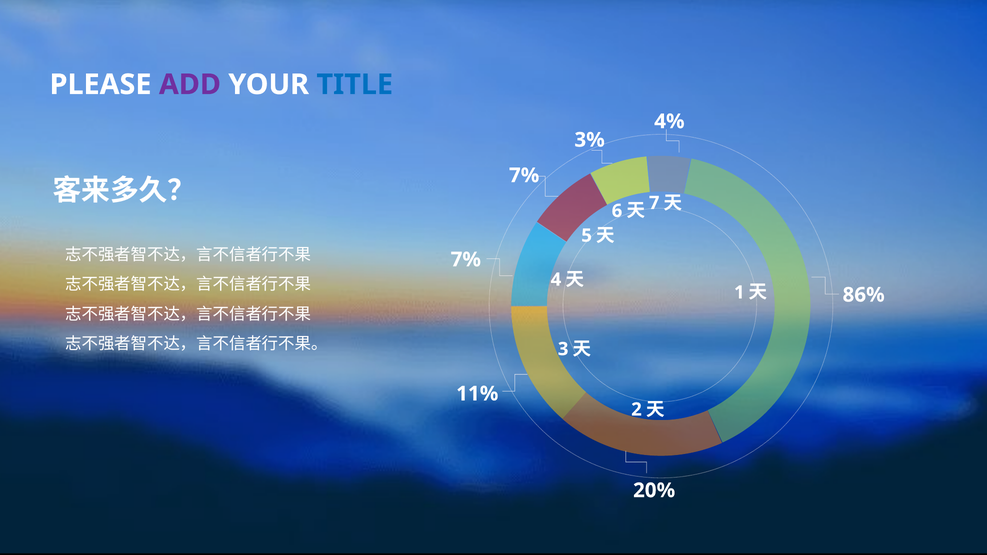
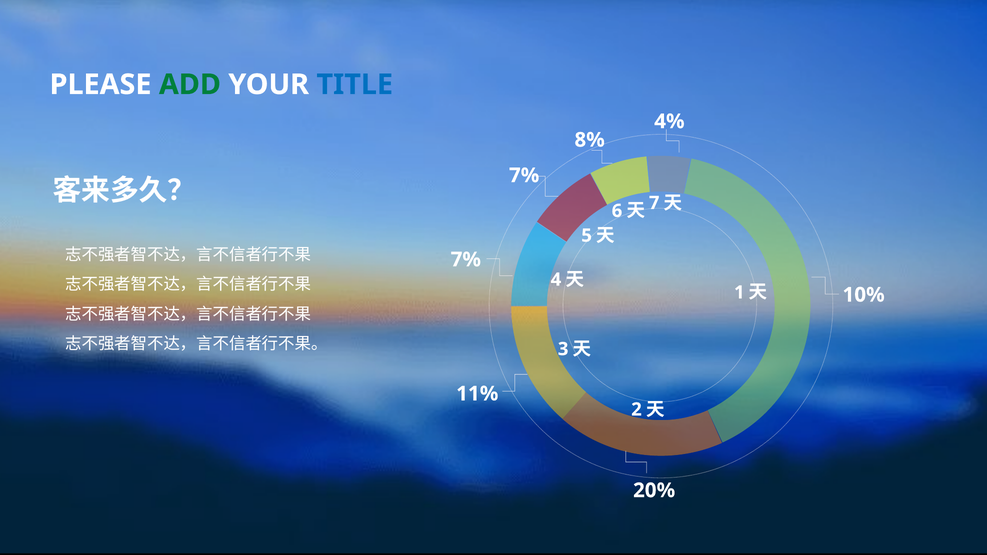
ADD colour: purple -> green (190, 85)
3%: 3% -> 8% (590, 140)
86%: 86% -> 10% (864, 295)
